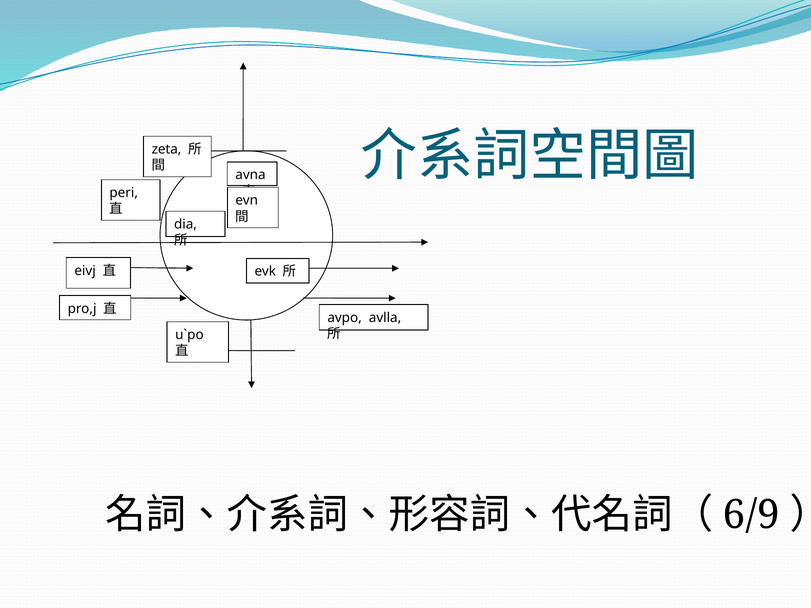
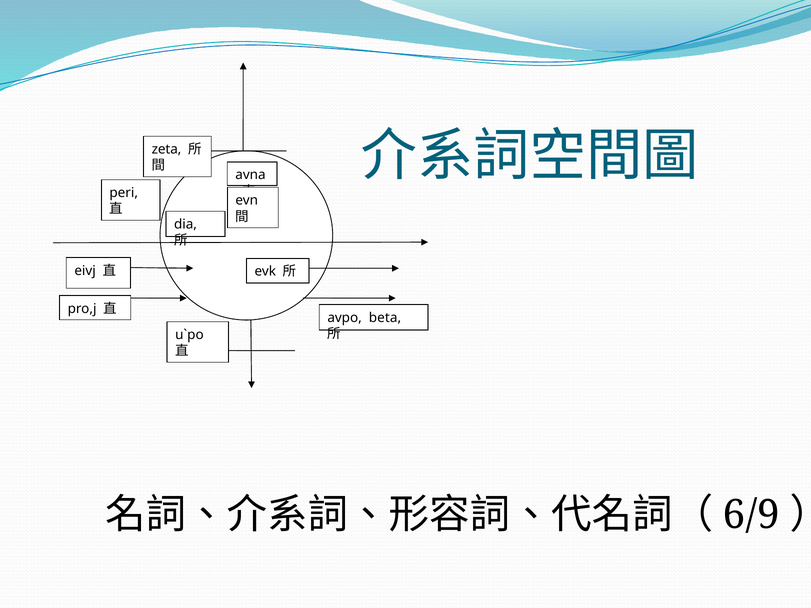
avlla: avlla -> beta (385, 318)
